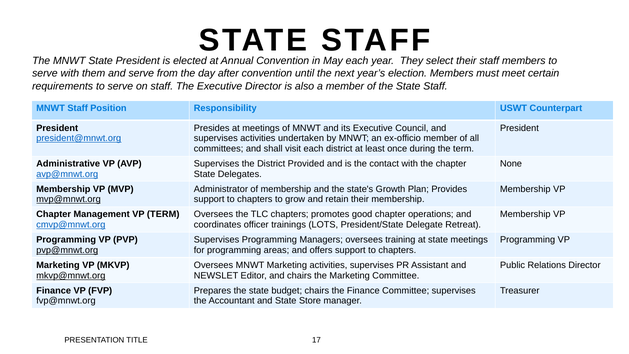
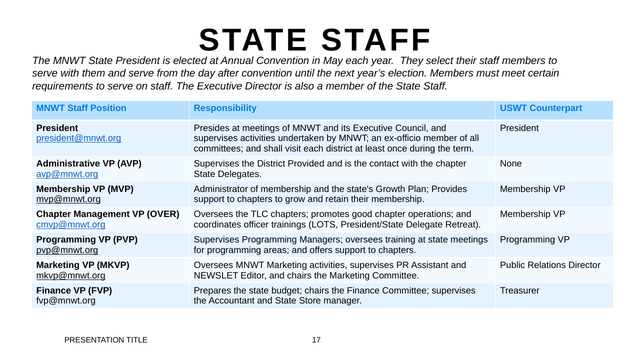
VP TERM: TERM -> OVER (163, 214)
